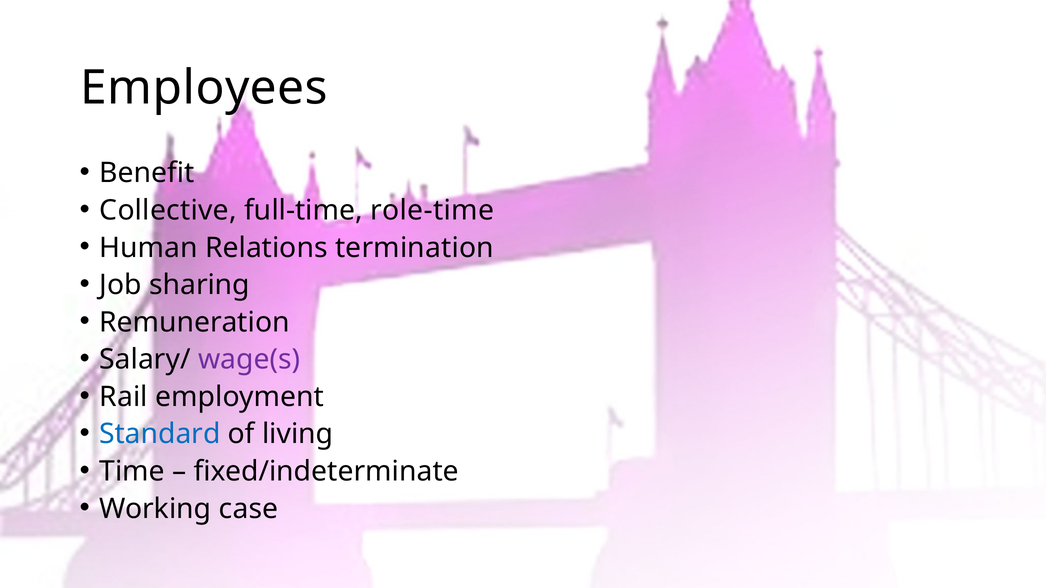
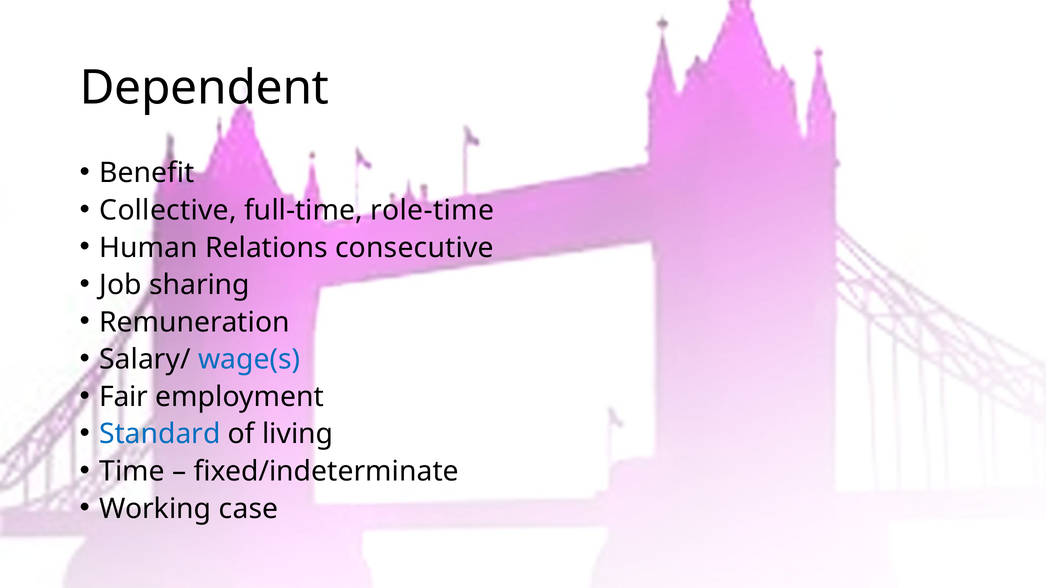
Employees: Employees -> Dependent (204, 88)
termination: termination -> consecutive (414, 248)
wage(s colour: purple -> blue (249, 360)
Rail: Rail -> Fair (124, 397)
